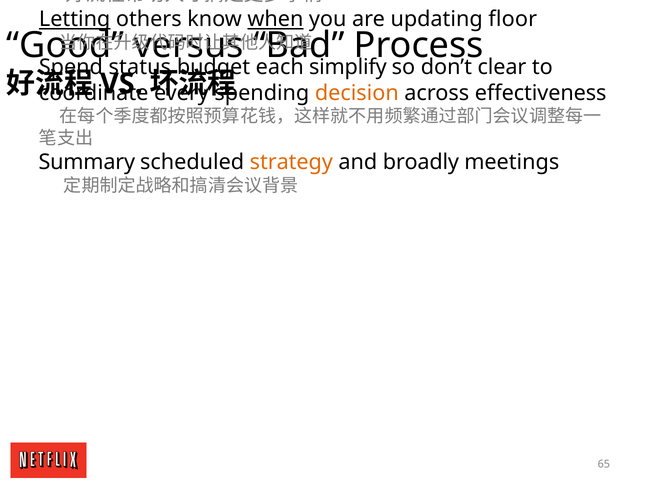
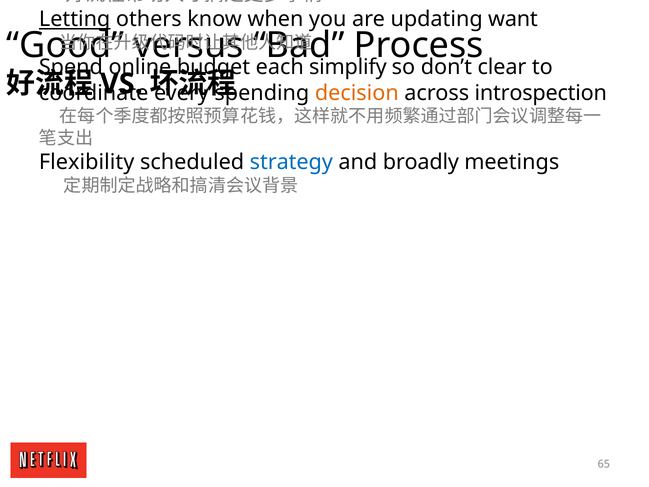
when underline: present -> none (275, 19)
floor: floor -> want (513, 19)
status: status -> online (140, 67)
effectiveness: effectiveness -> introspection (541, 93)
Summary: Summary -> Flexibility (87, 162)
strategy colour: orange -> blue (291, 162)
